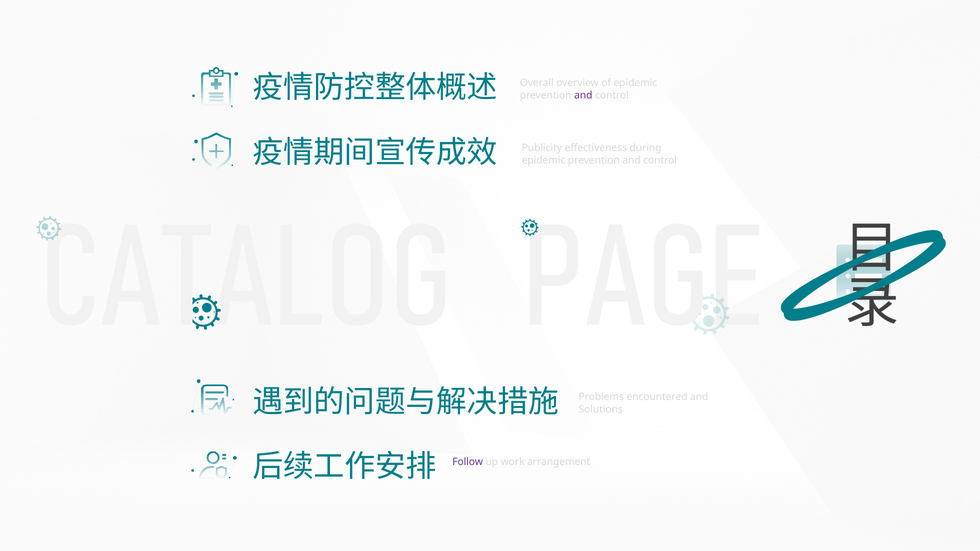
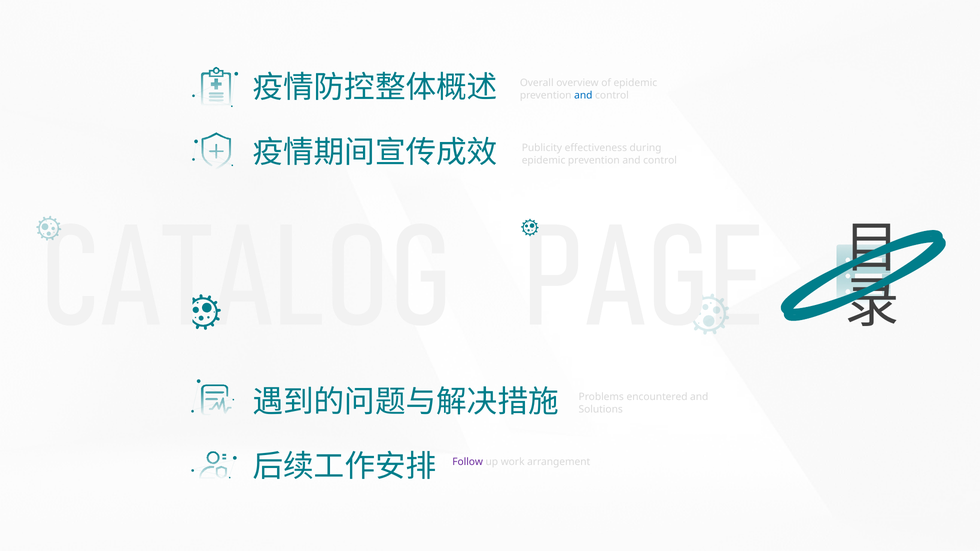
and colour: purple -> blue (583, 95)
